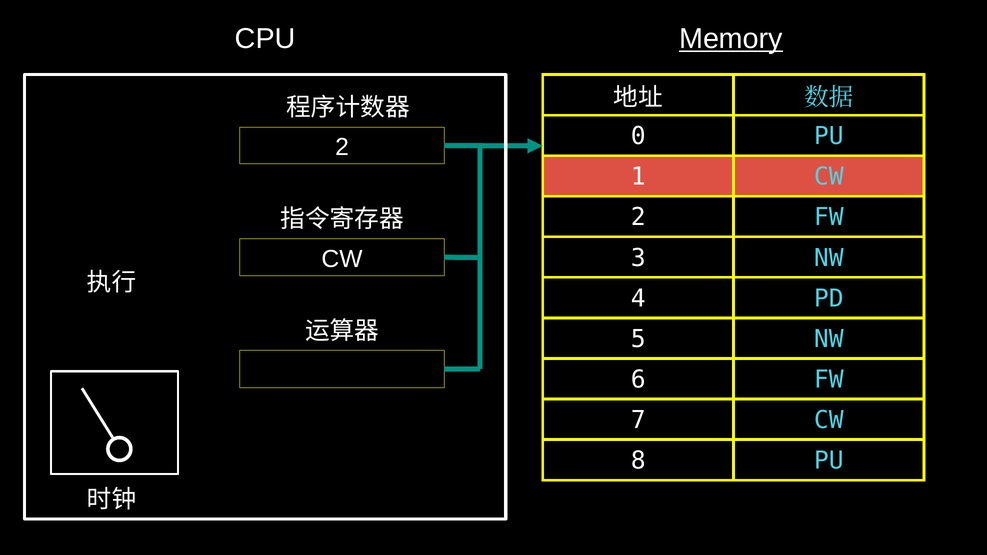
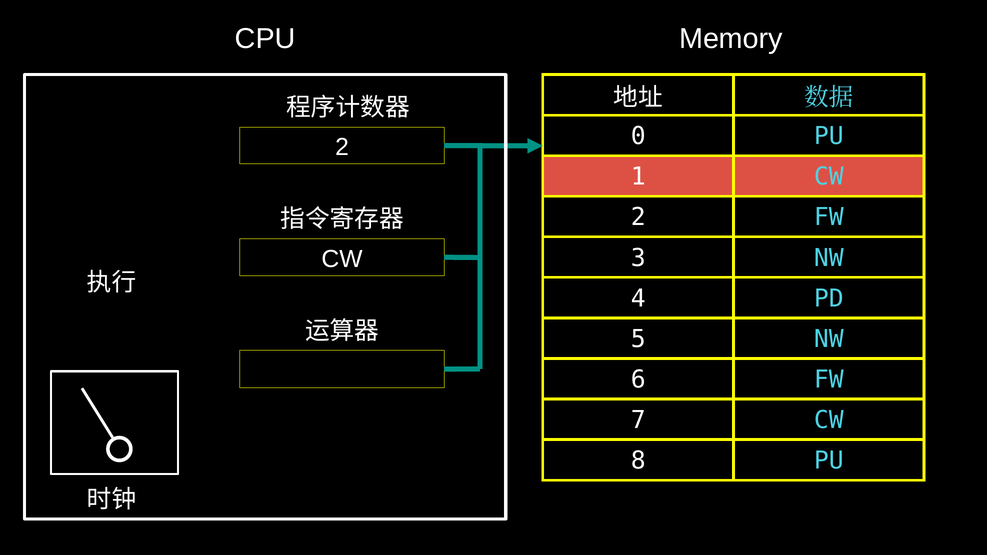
Memory underline: present -> none (731, 39)
